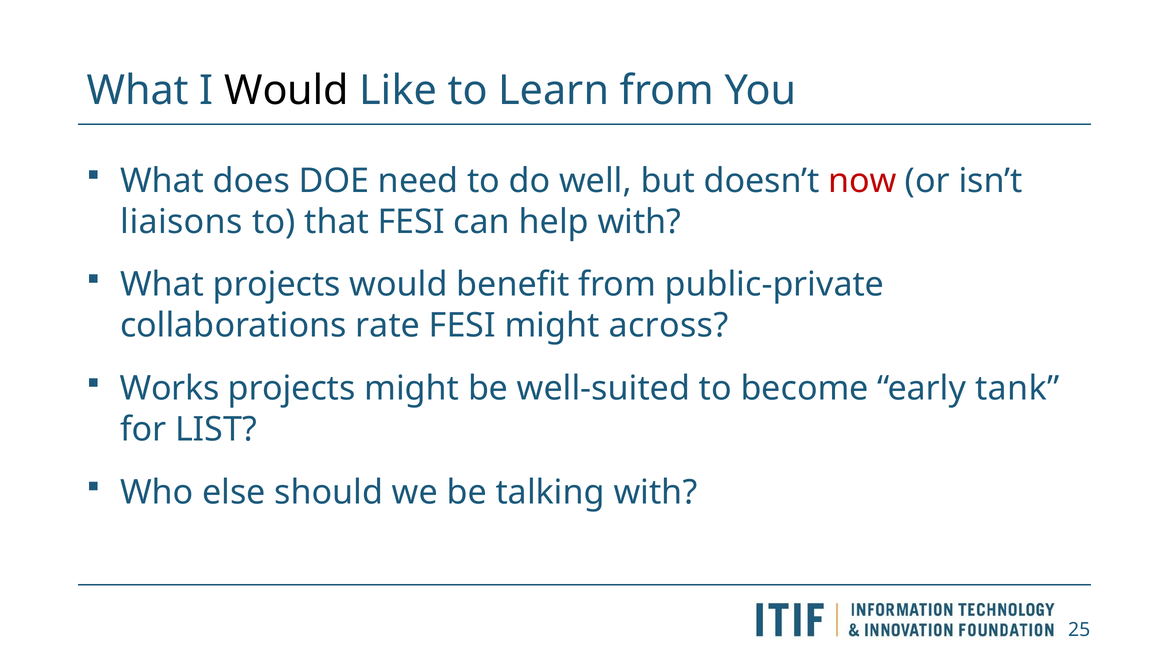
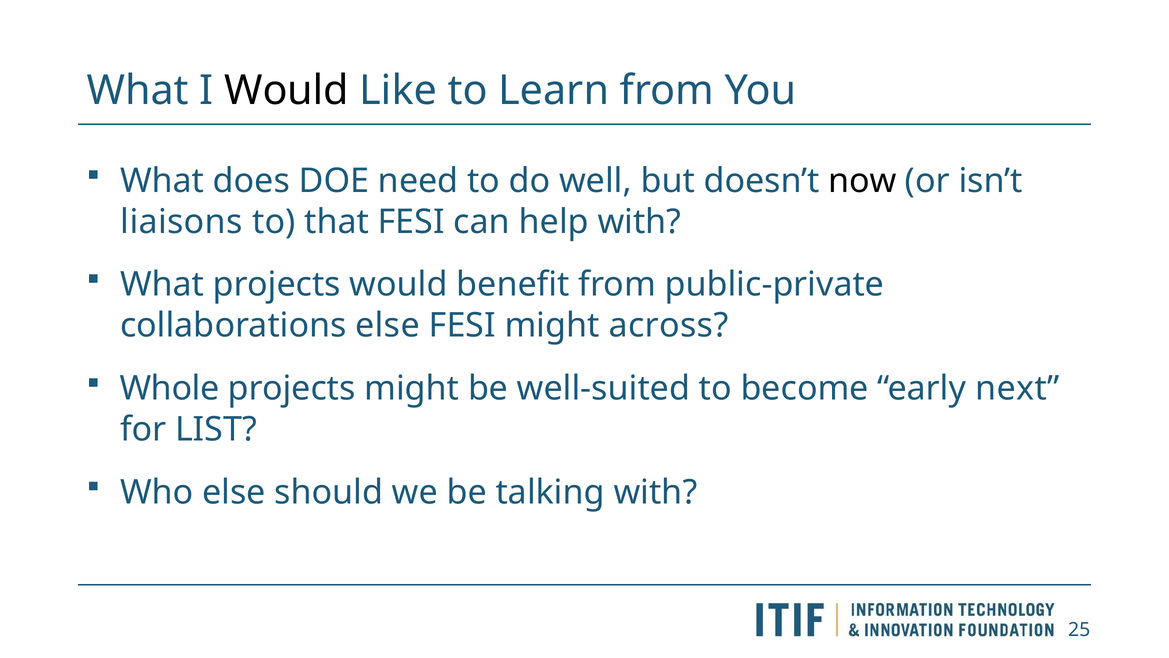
now colour: red -> black (862, 181)
collaborations rate: rate -> else (388, 325)
Works: Works -> Whole (170, 388)
tank: tank -> next (1017, 388)
